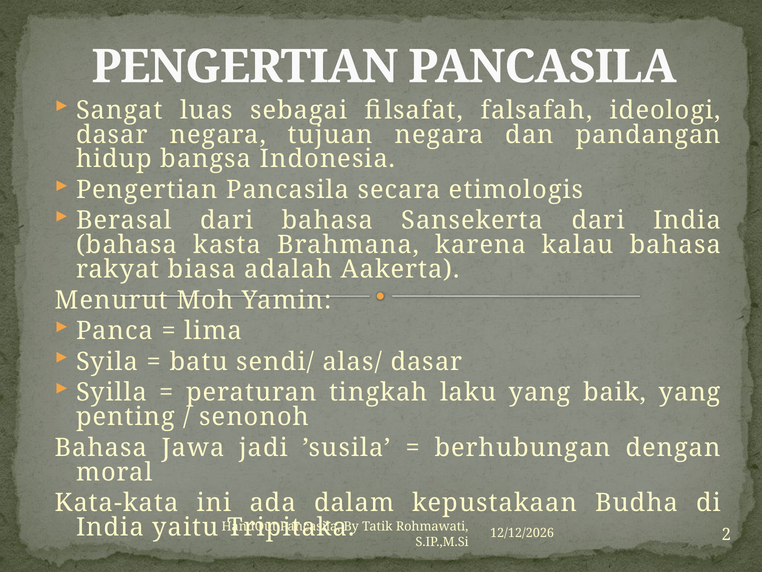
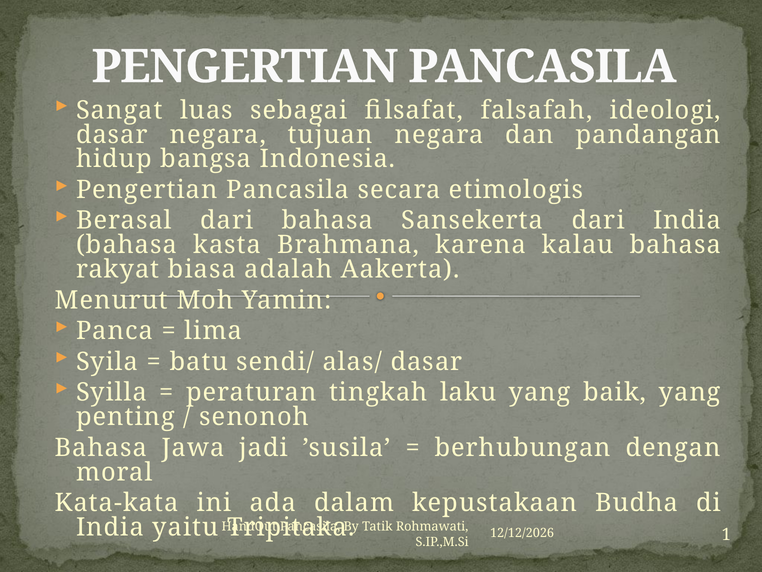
2: 2 -> 1 (726, 534)
